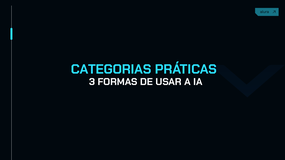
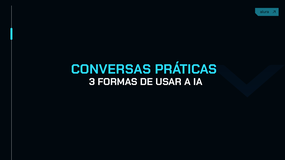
CATEGORIAS: CATEGORIAS -> CONVERSAS (111, 69)
